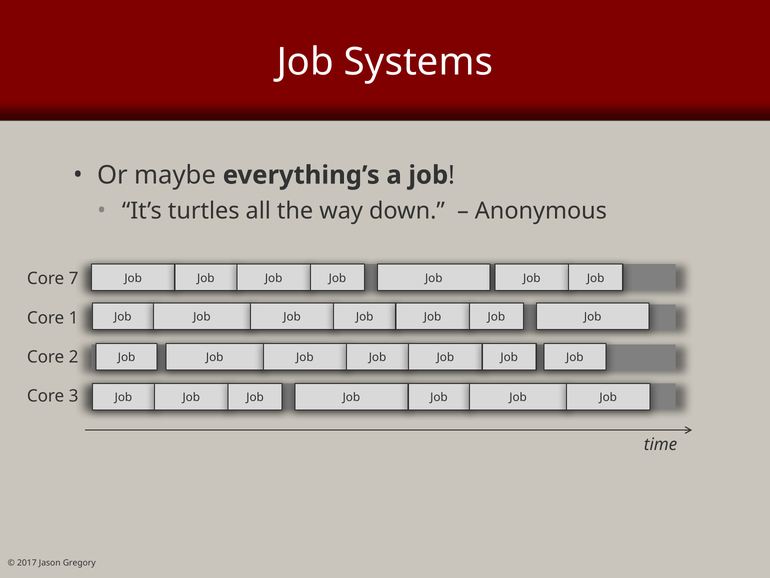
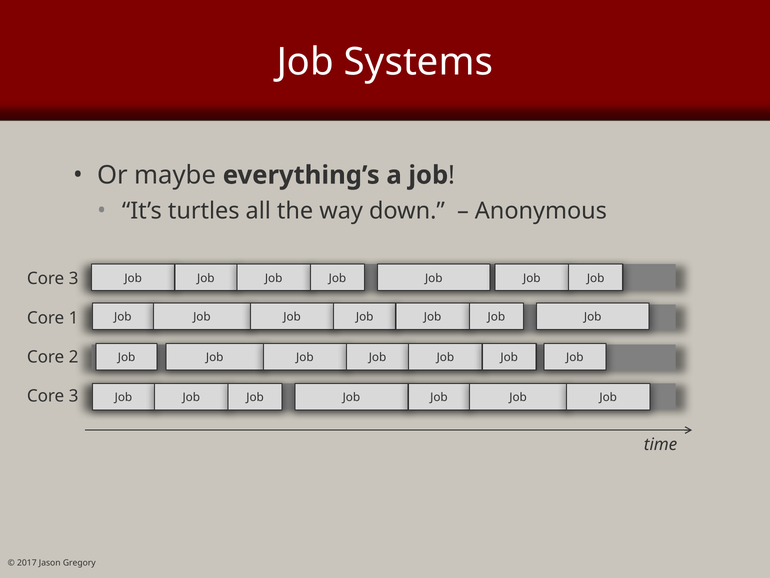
7: 7 -> 3 (74, 279)
